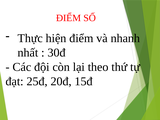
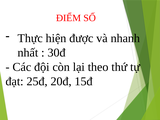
hiện điểm: điểm -> được (81, 38)
